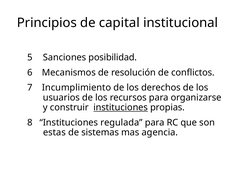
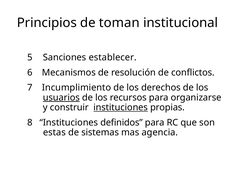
capital: capital -> toman (119, 23)
posibilidad: posibilidad -> establecer (113, 57)
usuarios underline: none -> present (61, 97)
regulada: regulada -> definidos (122, 122)
